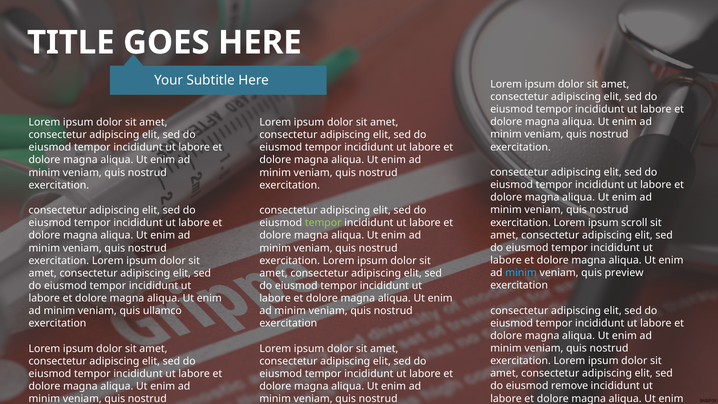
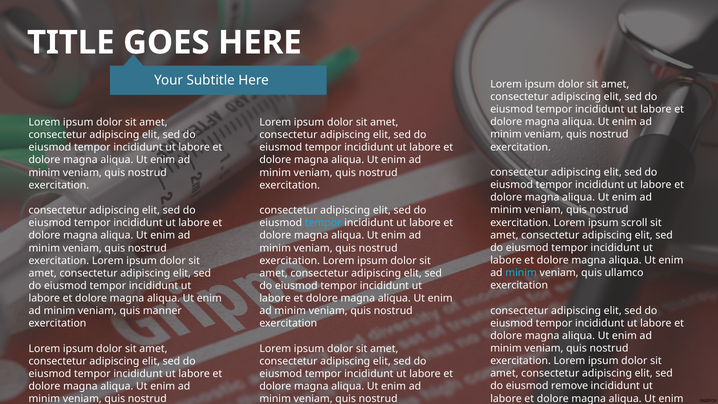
tempor colour: light green -> light blue (323, 223)
preview: preview -> ullamco (624, 273)
ullamco: ullamco -> manner (162, 311)
